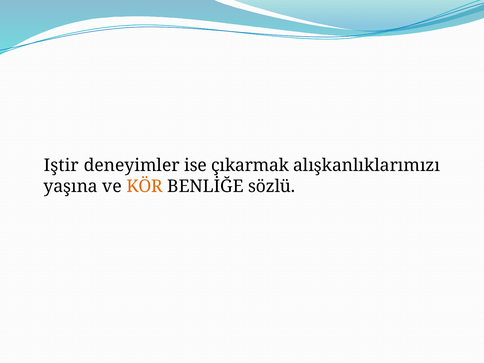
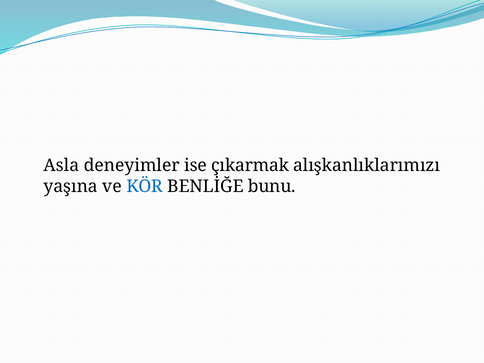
Iştir: Iştir -> Asla (61, 165)
KÖR colour: orange -> blue (145, 186)
sözlü: sözlü -> bunu (272, 186)
